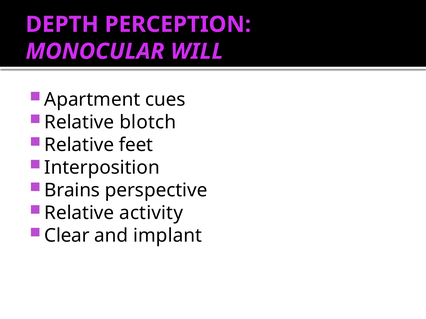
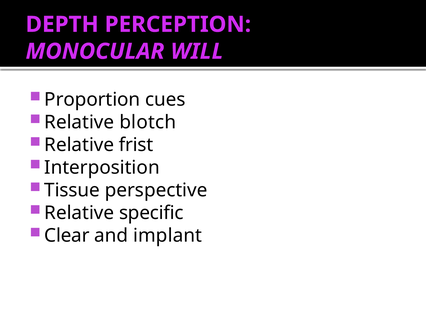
Apartment: Apartment -> Proportion (92, 100)
feet: feet -> frist (136, 145)
Brains: Brains -> Tissue (72, 191)
activity: activity -> specific (151, 213)
